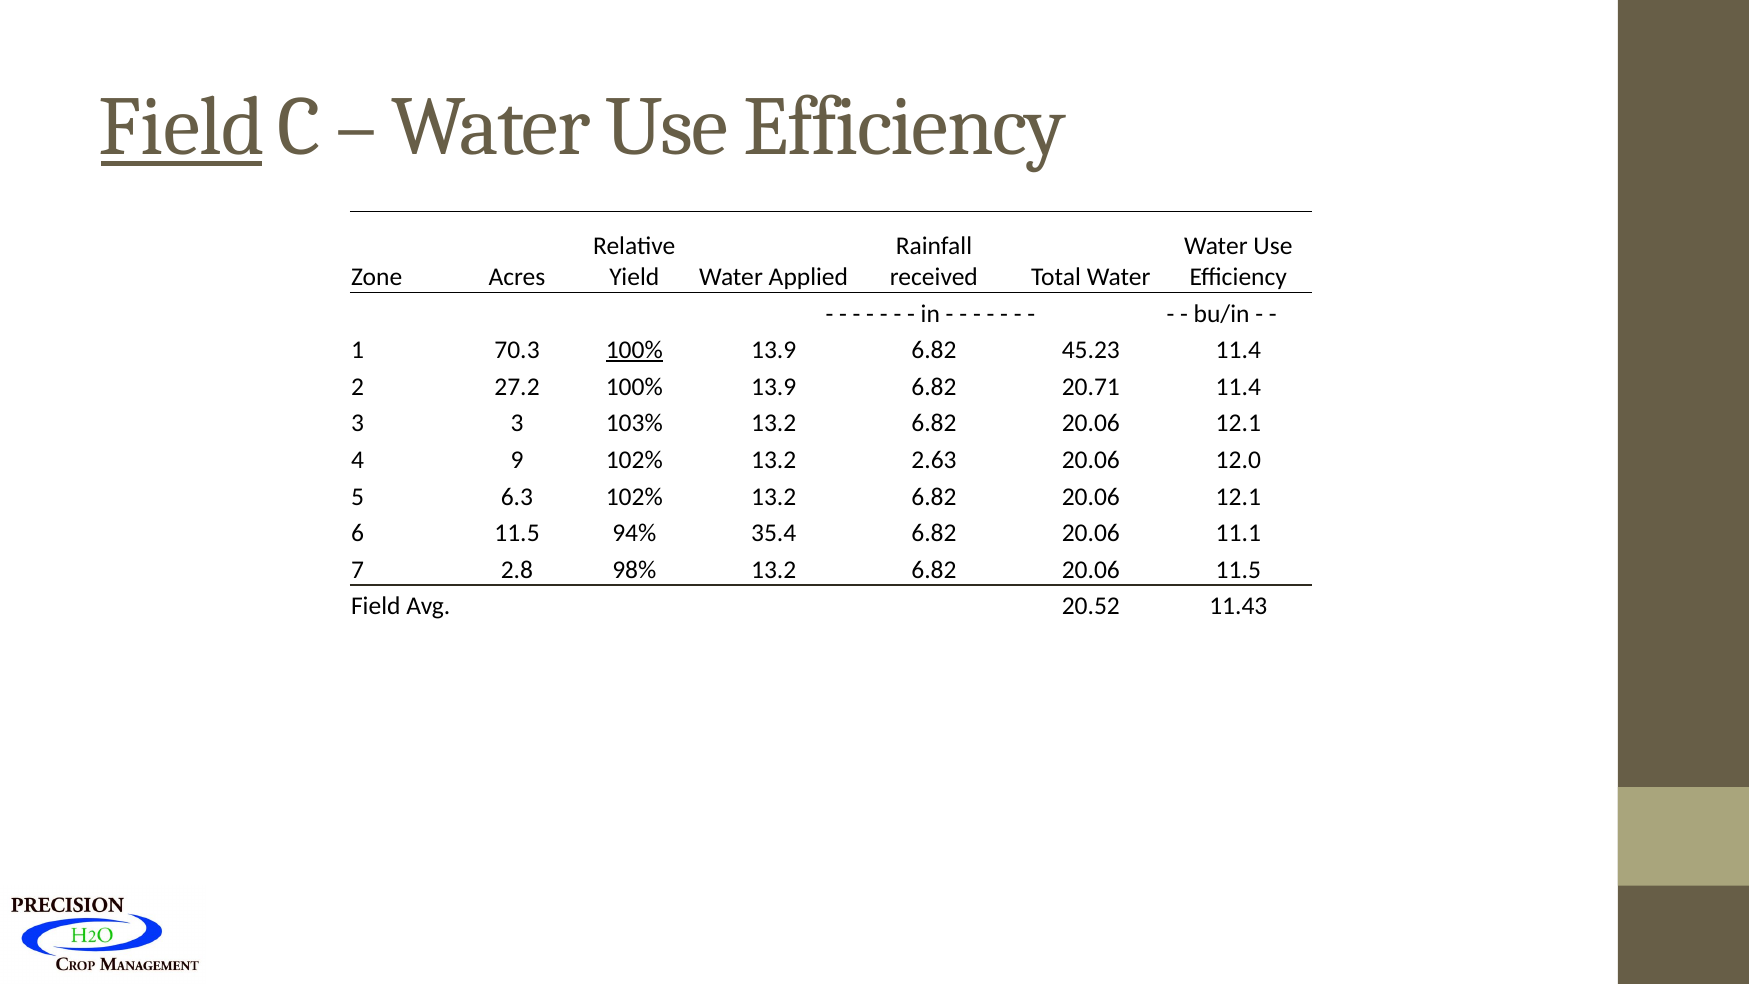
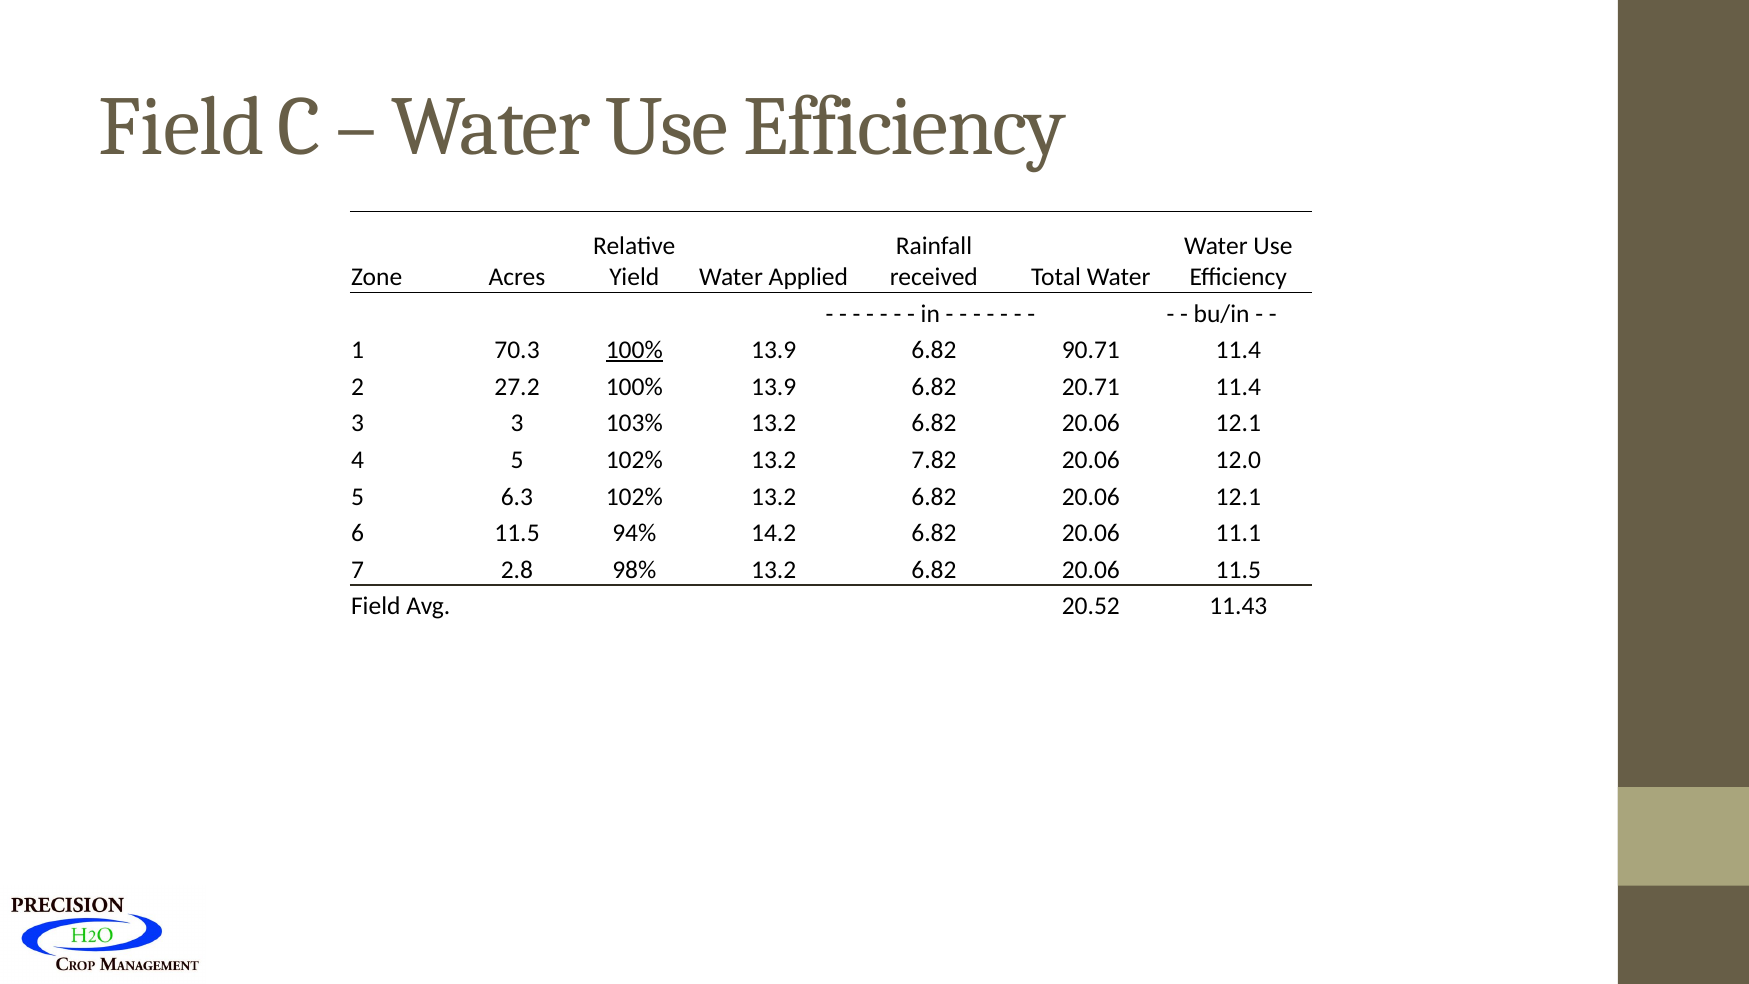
Field underline: present -> none (182, 127)
45.23: 45.23 -> 90.71 (1091, 350)
4 9: 9 -> 5 (517, 460)
2.63: 2.63 -> 7.82 (934, 460)
35.4: 35.4 -> 14.2 (774, 533)
